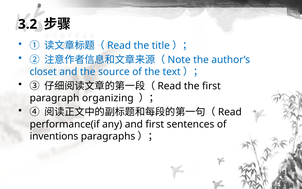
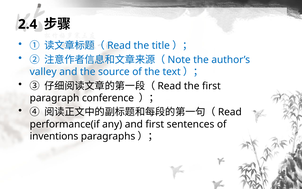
3.2: 3.2 -> 2.4 (28, 24)
closet: closet -> valley (43, 72)
organizing: organizing -> conference (108, 98)
